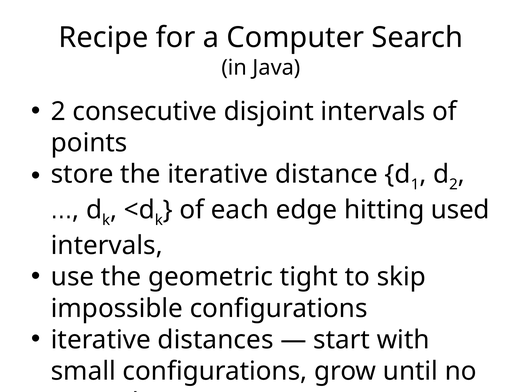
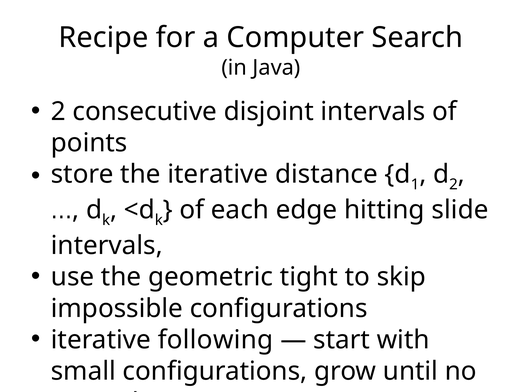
used: used -> slide (460, 210)
distances: distances -> following (215, 339)
